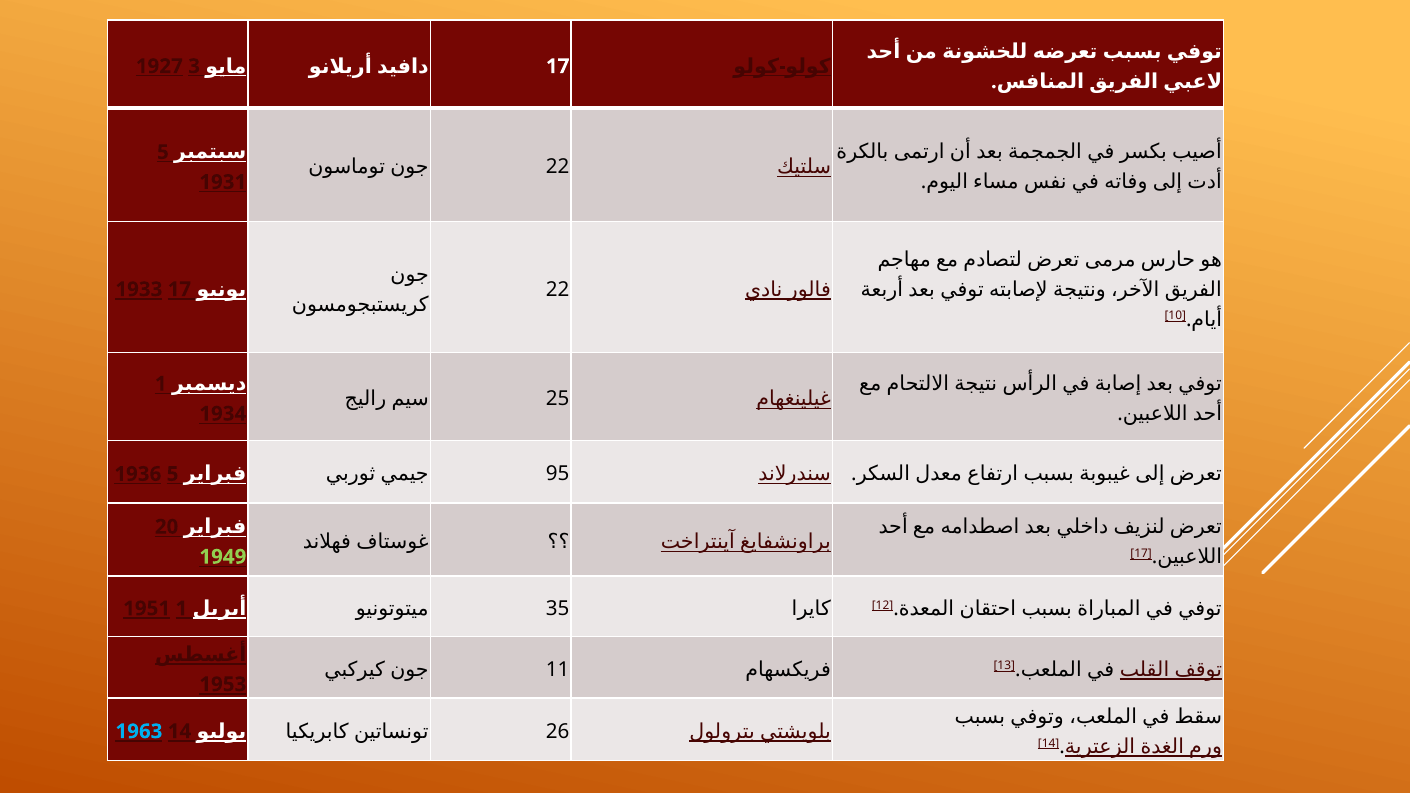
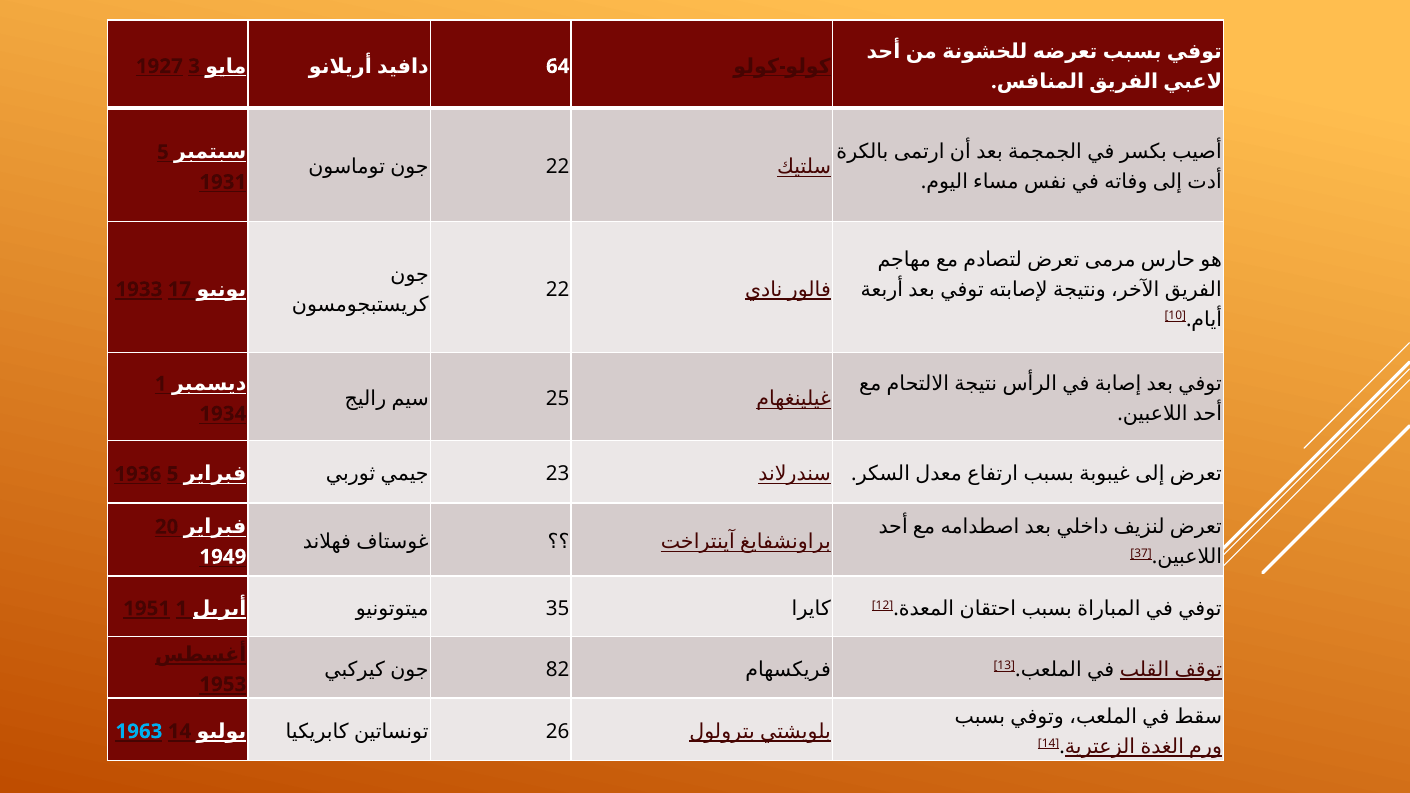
17: 17 -> 64 (558, 66)
95: 95 -> 23 (558, 474)
17: 17 -> 37 (1141, 554)
1949 colour: light green -> white (223, 557)
11: 11 -> 82 (558, 669)
